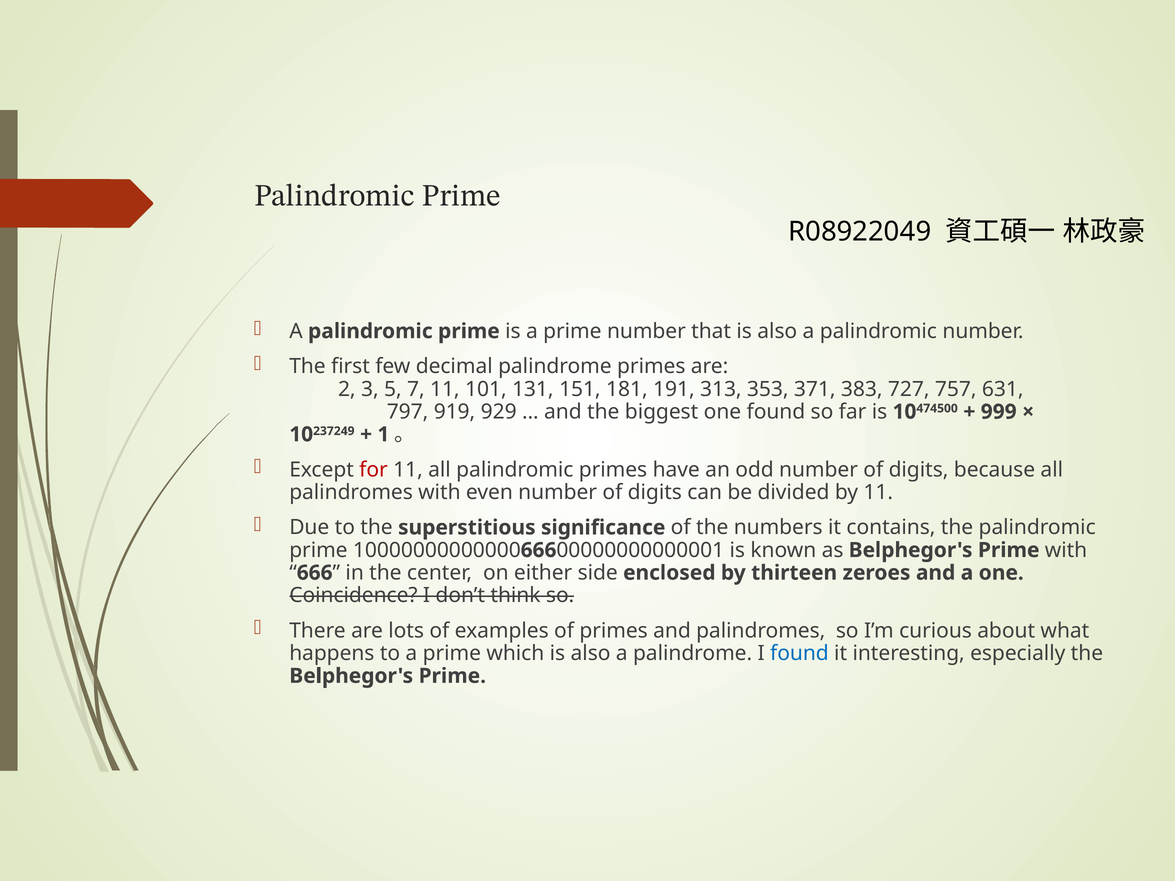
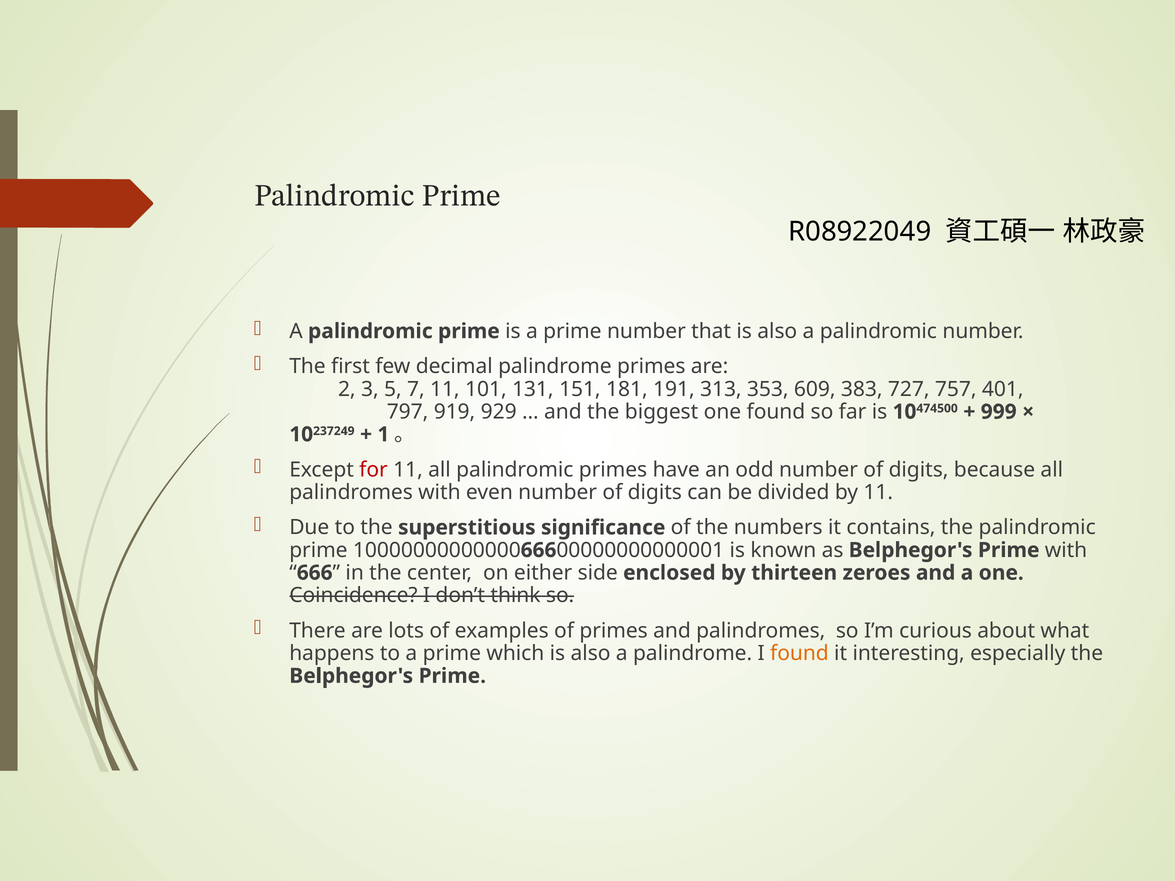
371: 371 -> 609 (815, 389)
631: 631 -> 401 (1003, 389)
found colour: blue -> orange (799, 653)
